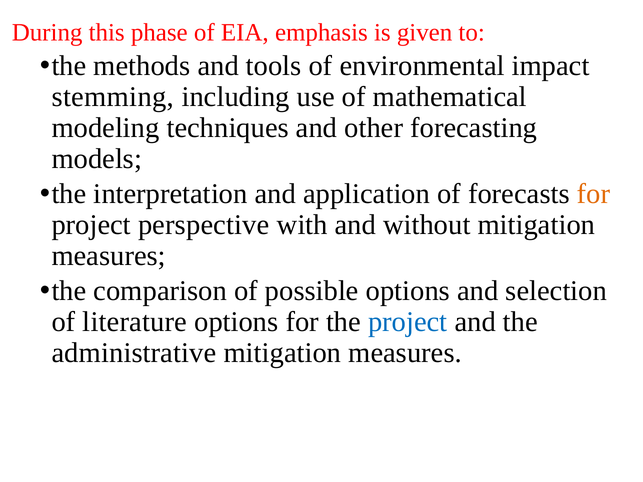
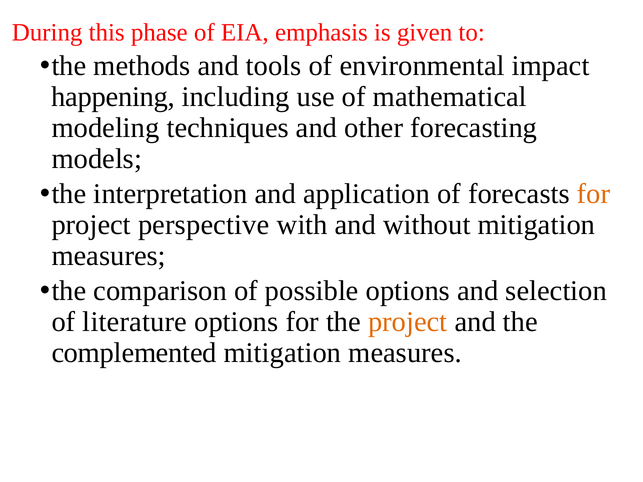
stemming: stemming -> happening (113, 97)
project colour: blue -> orange (408, 322)
administrative: administrative -> complemented (134, 353)
